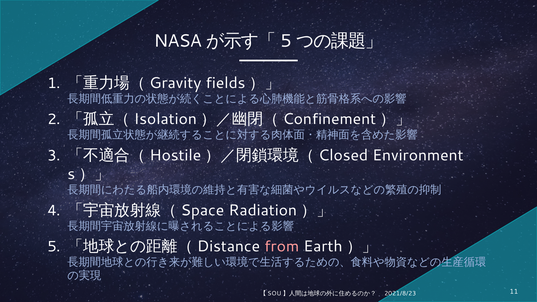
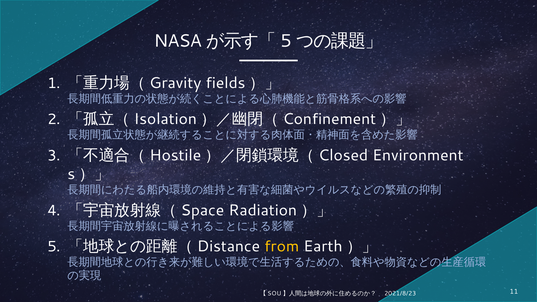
from colour: pink -> yellow (282, 246)
